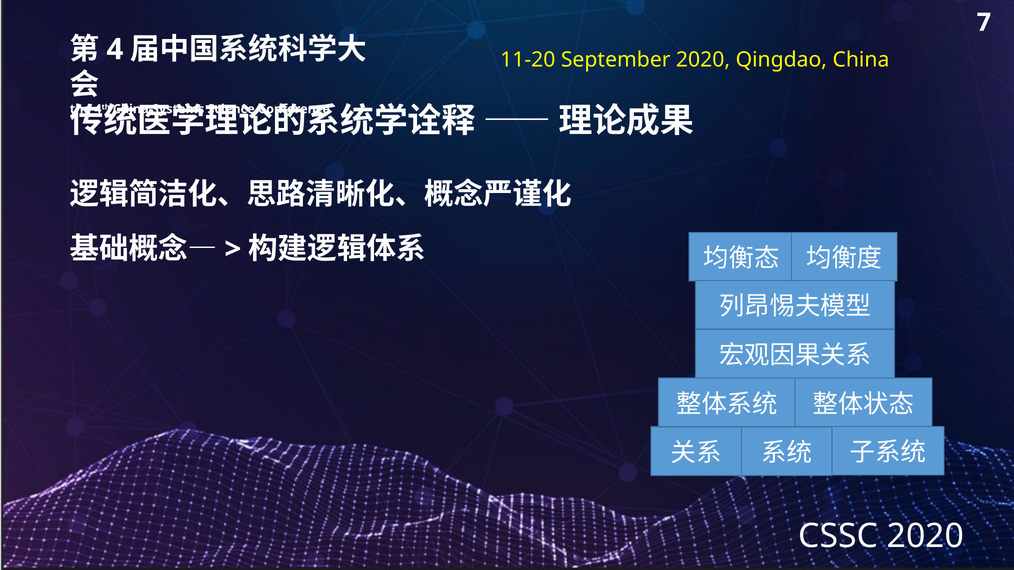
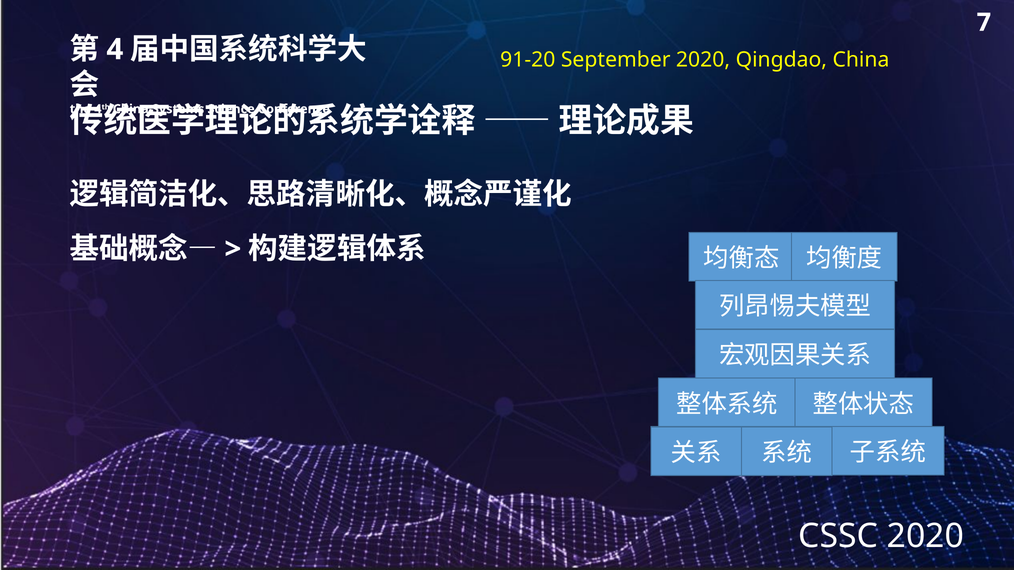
11-20: 11-20 -> 91-20 (528, 60)
